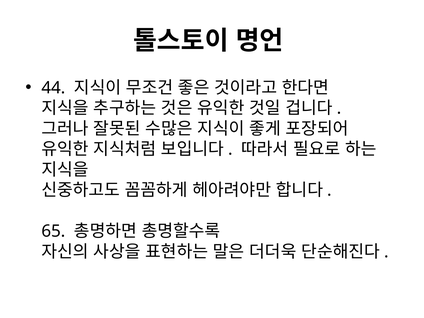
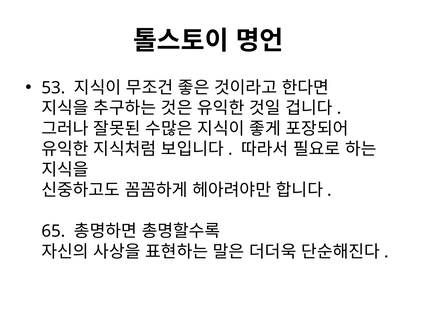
44: 44 -> 53 (53, 88)
